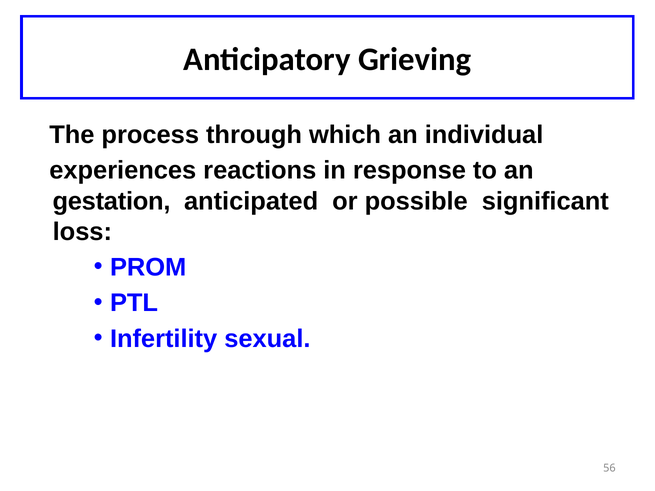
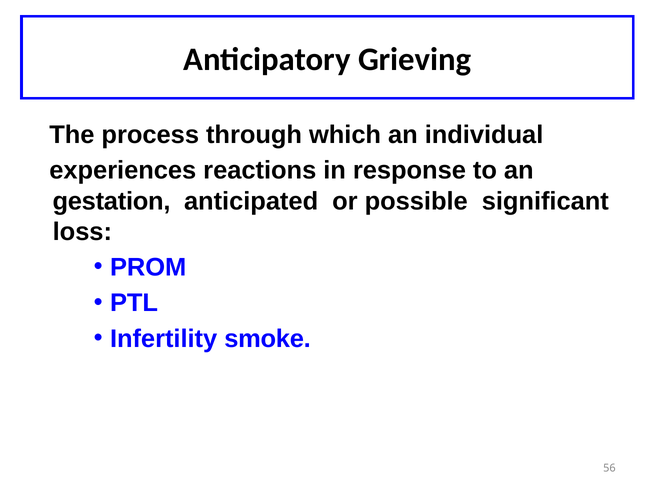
sexual: sexual -> smoke (267, 339)
